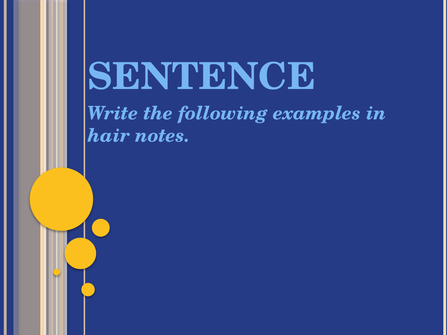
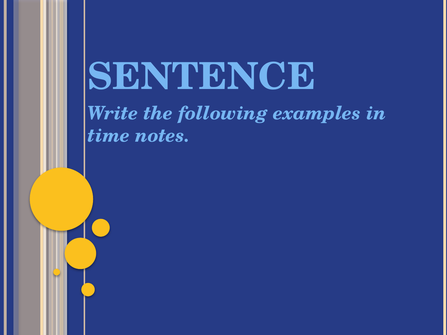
hair: hair -> time (109, 136)
